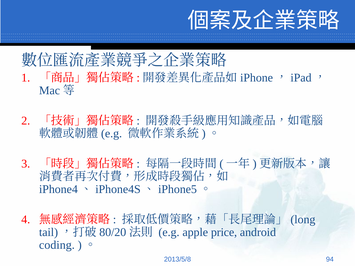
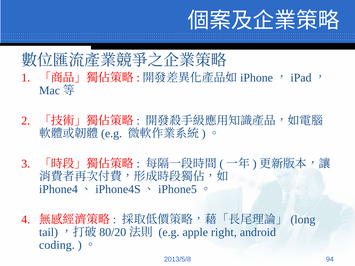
price: price -> right (224, 232)
